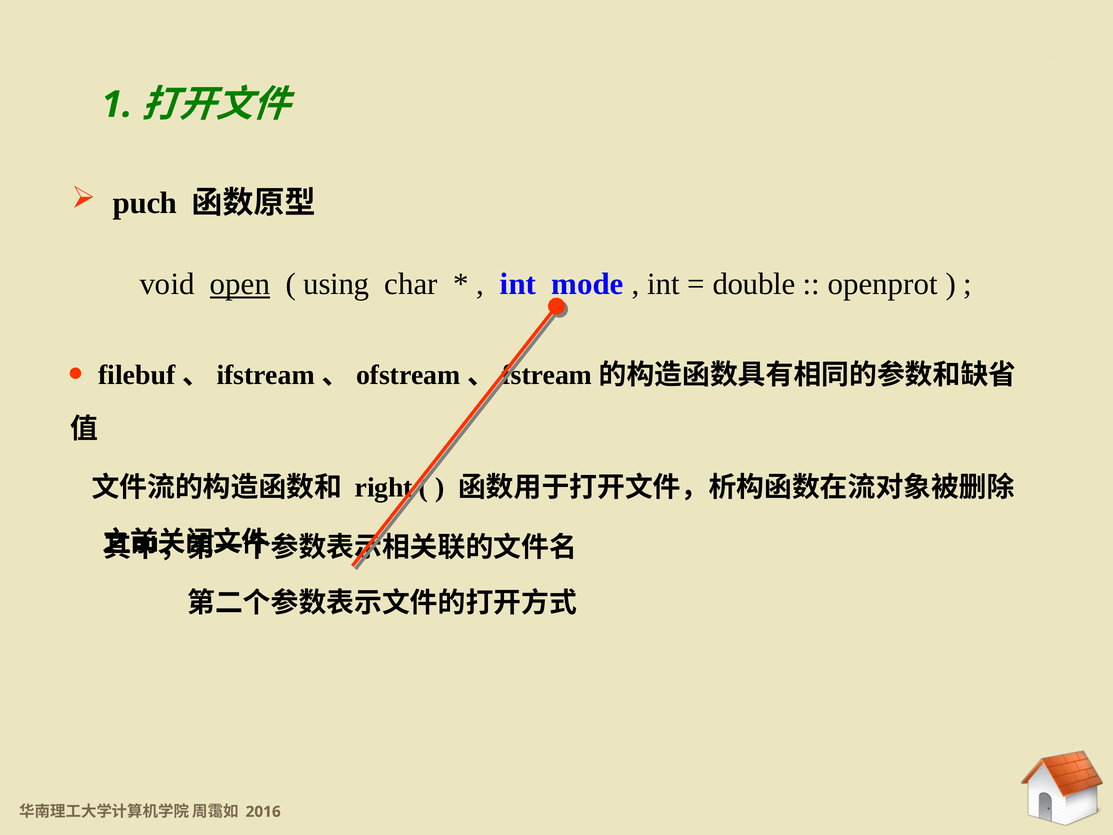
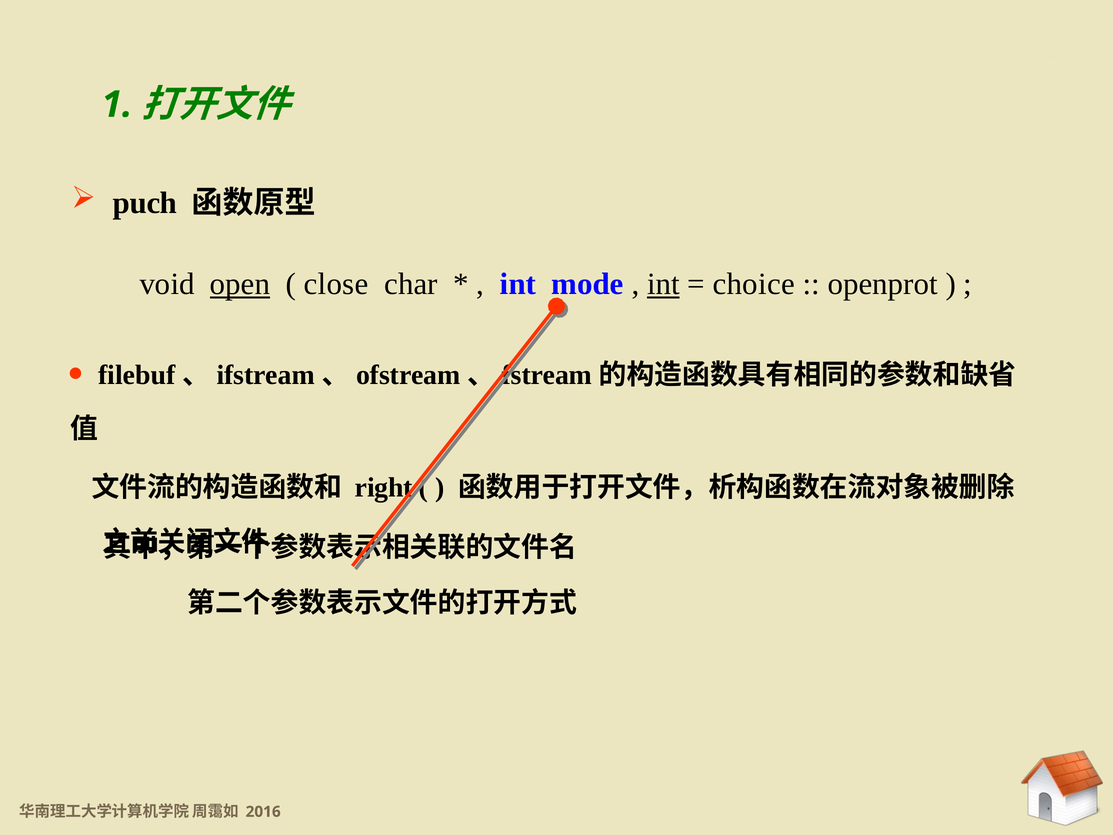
using: using -> close (336, 284)
int underline: none -> present (663, 284)
double: double -> choice (754, 284)
